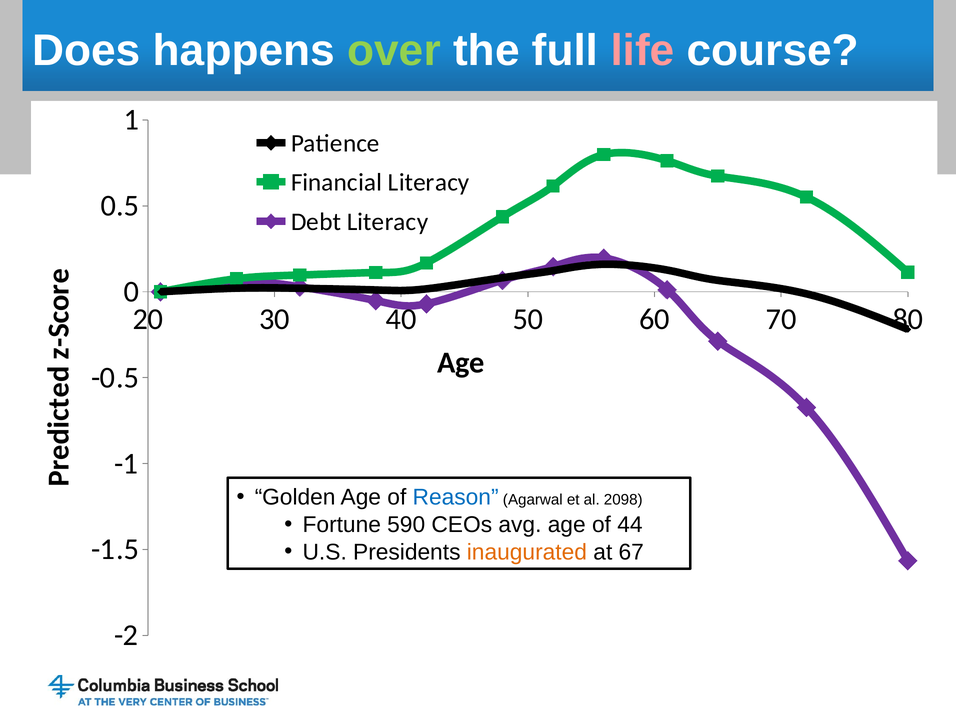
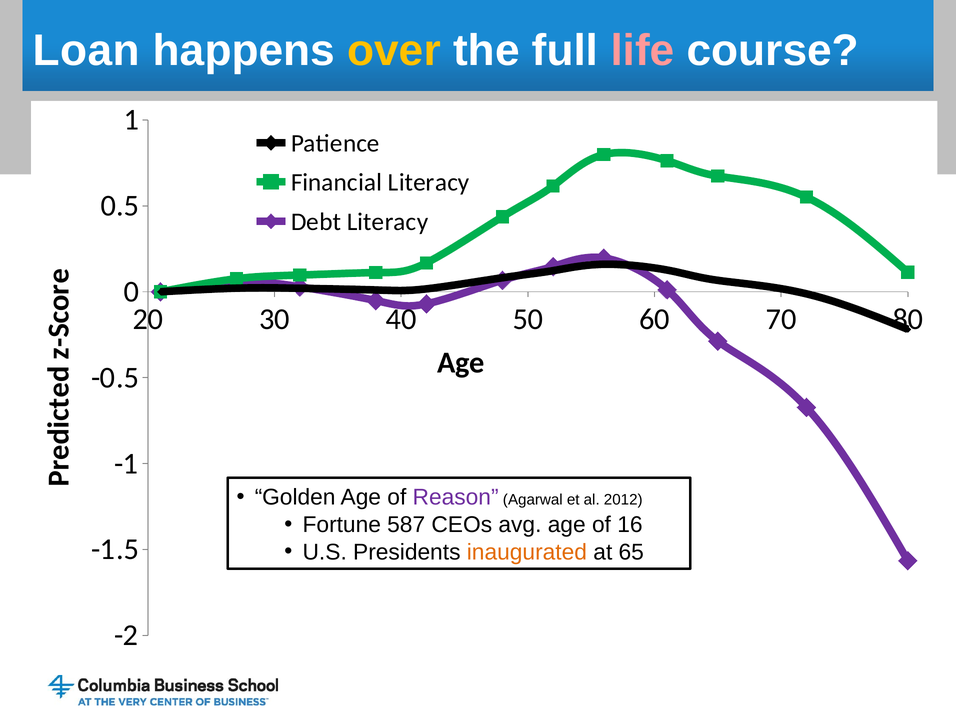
Does: Does -> Loan (86, 51)
over colour: light green -> yellow (394, 51)
Reason colour: blue -> purple (456, 498)
2098: 2098 -> 2012 (623, 500)
590: 590 -> 587 (406, 525)
44: 44 -> 16 (630, 525)
67: 67 -> 65 (631, 552)
